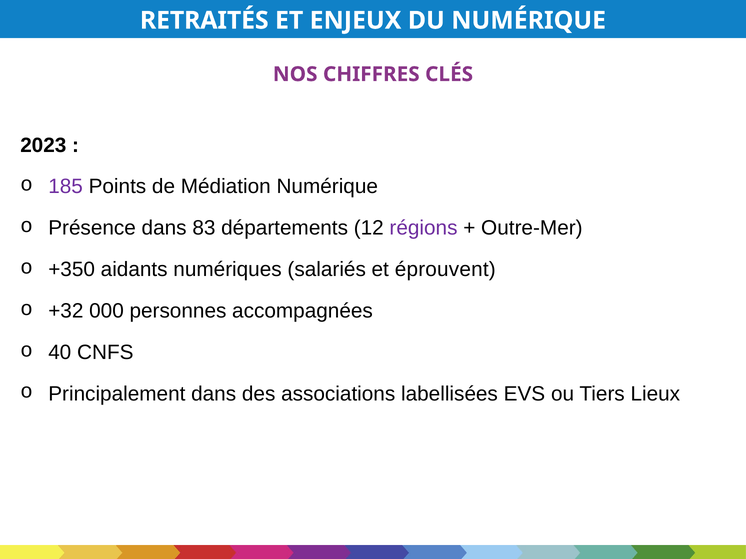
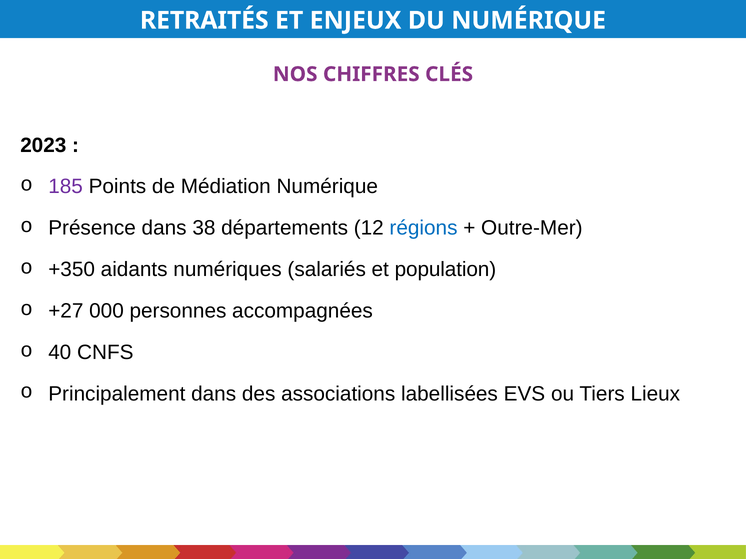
83: 83 -> 38 (204, 228)
régions colour: purple -> blue (424, 228)
éprouvent: éprouvent -> population (445, 270)
+32: +32 -> +27 (66, 311)
